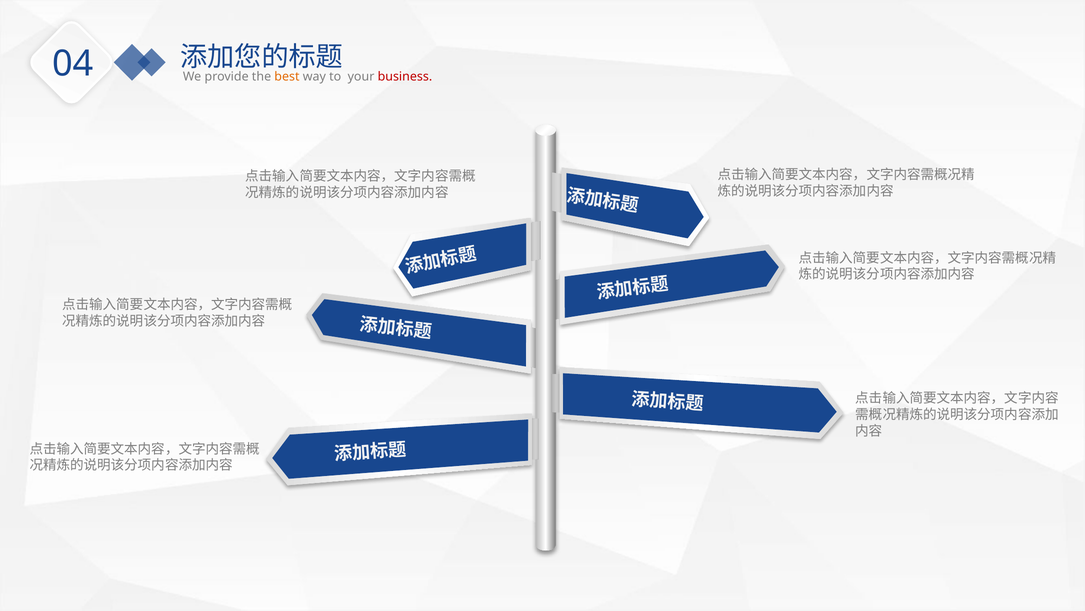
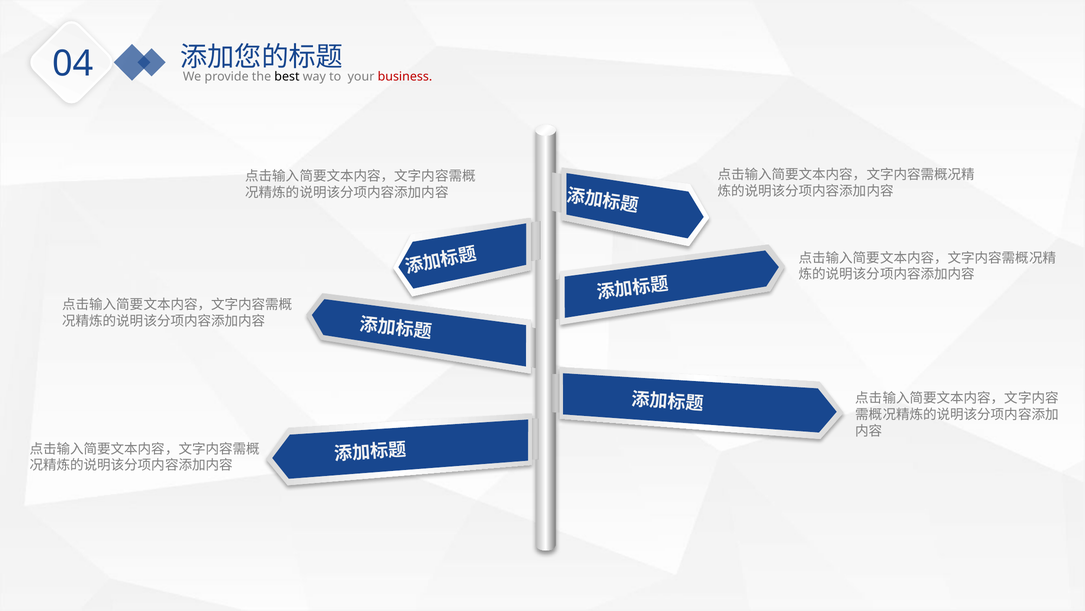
best colour: orange -> black (287, 77)
